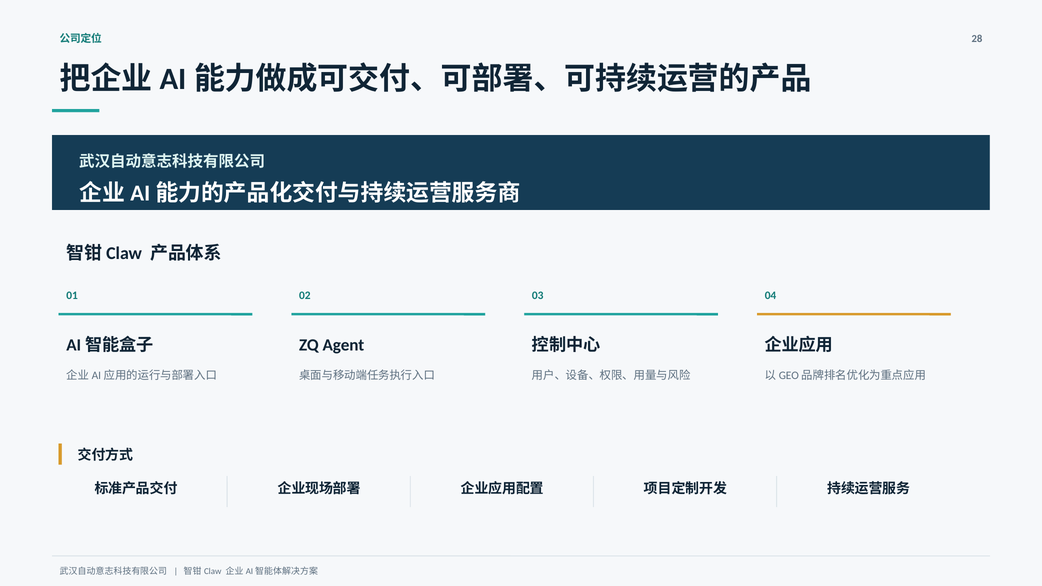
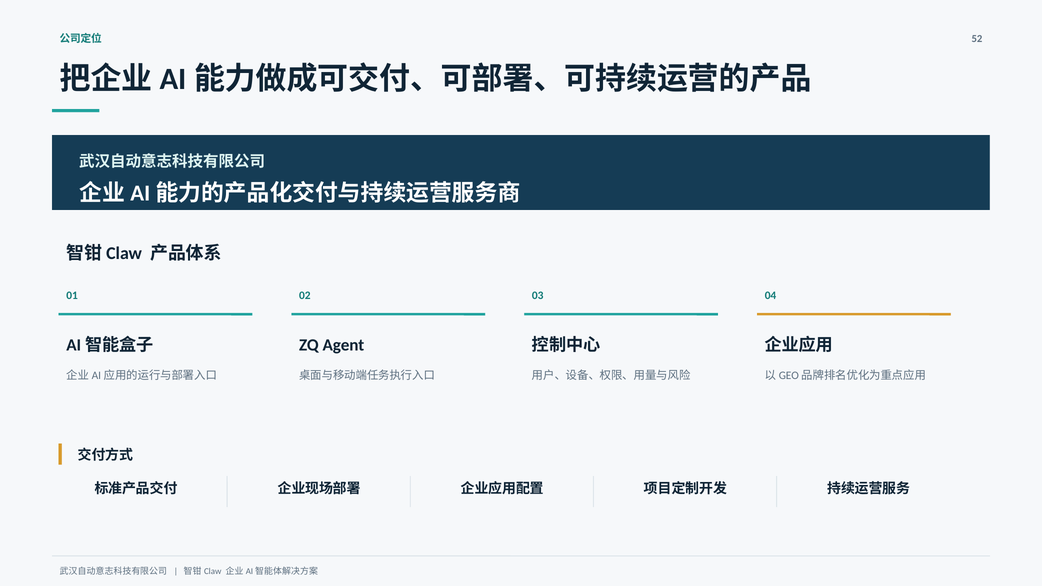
28: 28 -> 52 (977, 39)
